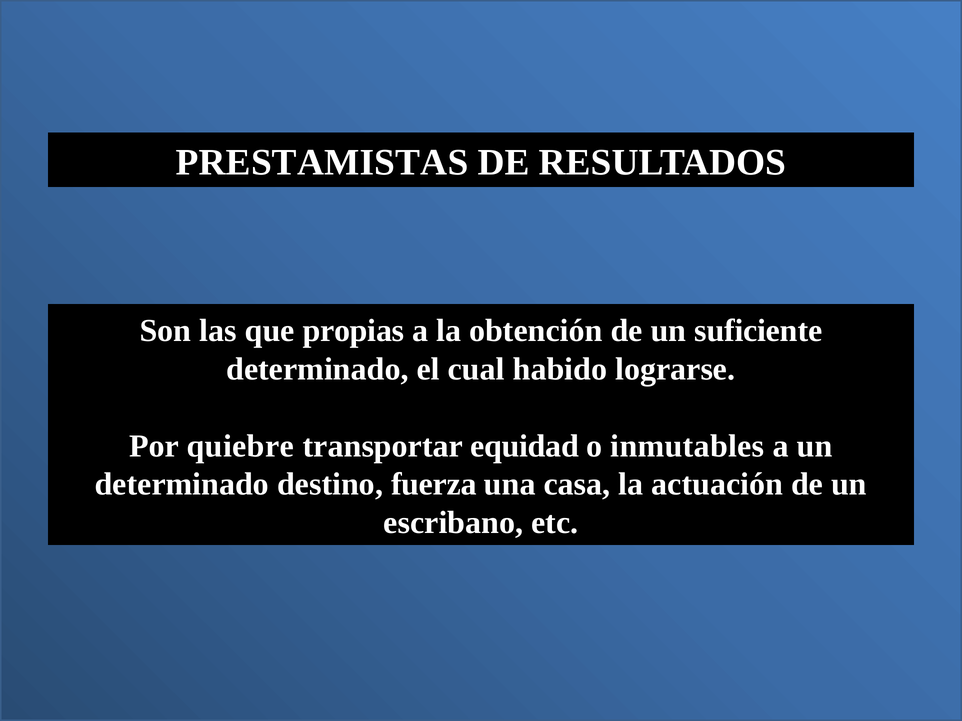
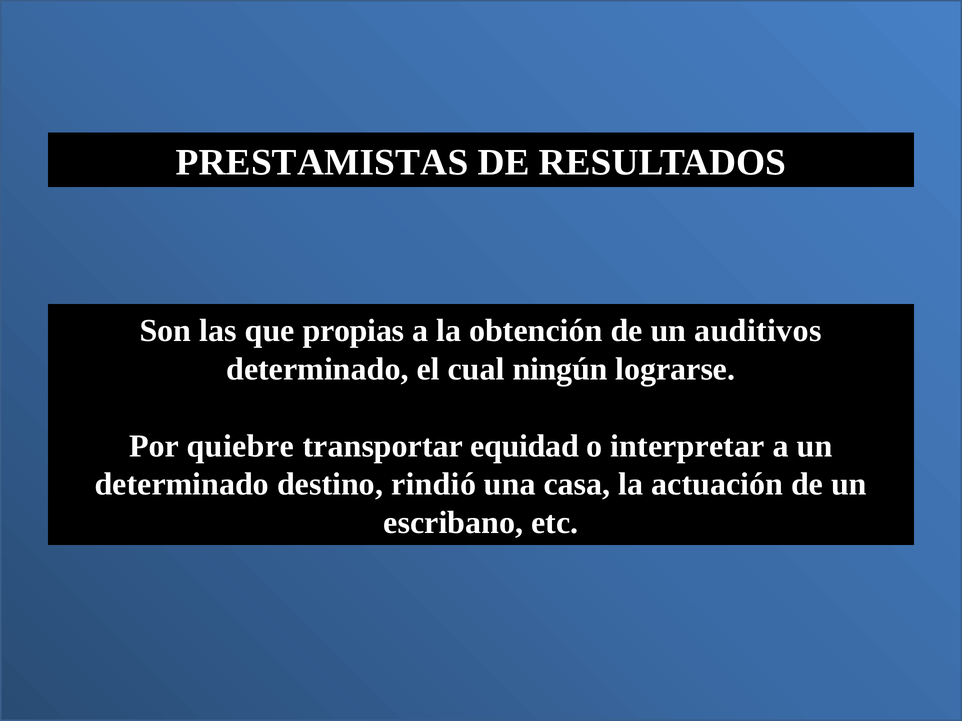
suficiente: suficiente -> auditivos (758, 331)
habido: habido -> ningún (560, 369)
inmutables: inmutables -> interpretar (688, 446)
fuerza: fuerza -> rindió (434, 485)
